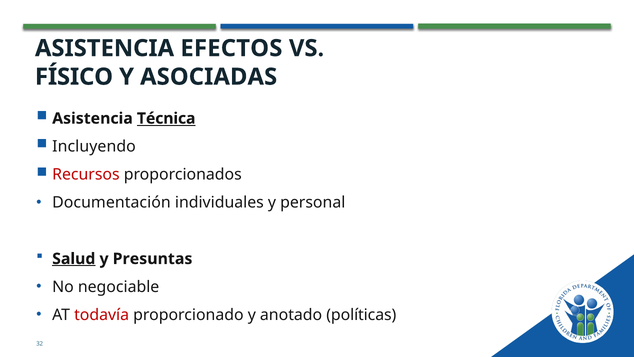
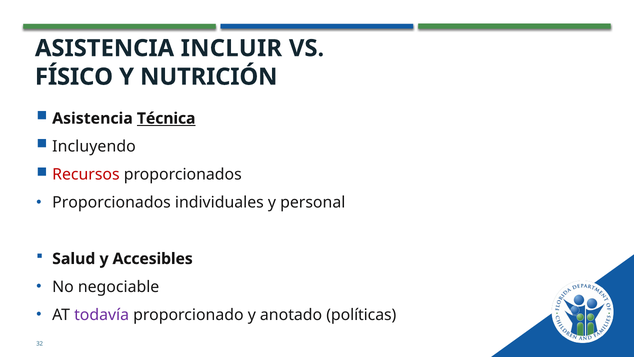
EFECTOS: EFECTOS -> INCLUIR (231, 48)
ASOCIADAS: ASOCIADAS -> NUTRICIÓN (209, 77)
Documentación: Documentación -> Proporcionados (112, 202)
Salud underline: present -> none (74, 259)
Presuntas: Presuntas -> Accesibles (153, 259)
todavía colour: red -> purple (102, 315)
